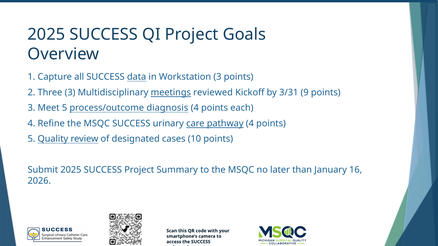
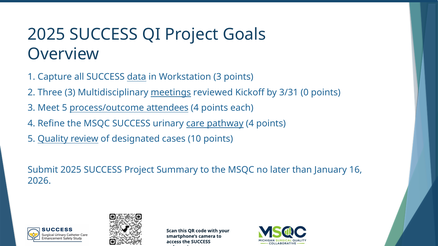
9: 9 -> 0 (305, 93)
diagnosis: diagnosis -> attendees (167, 108)
